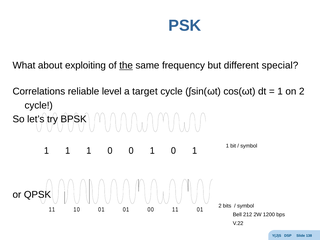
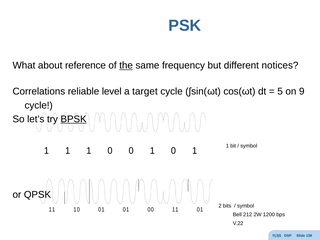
exploiting: exploiting -> reference (85, 65)
special: special -> notices (280, 65)
1: 1 -> 5 (280, 91)
on 2: 2 -> 9 (302, 91)
BPSK underline: none -> present (74, 119)
